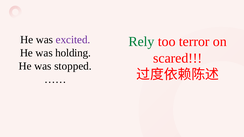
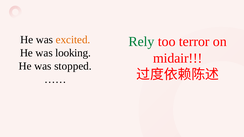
excited colour: purple -> orange (73, 40)
holding: holding -> looking (73, 53)
scared: scared -> midair (178, 58)
